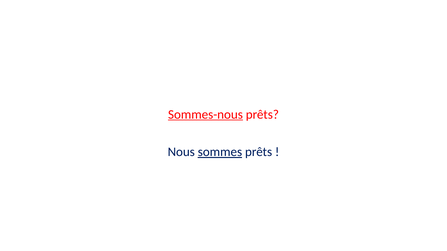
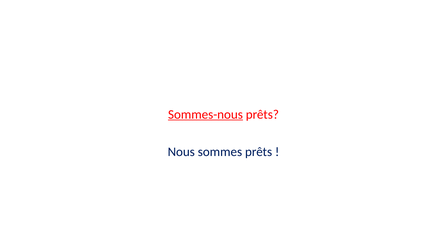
sommes underline: present -> none (220, 152)
